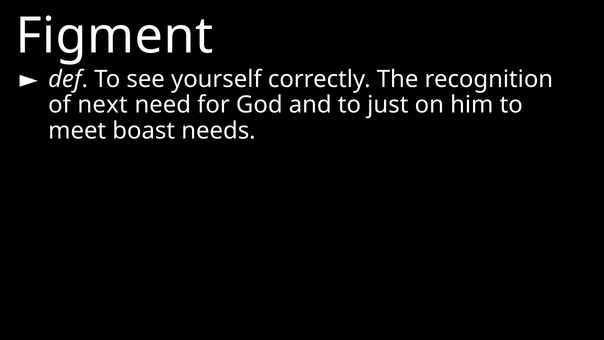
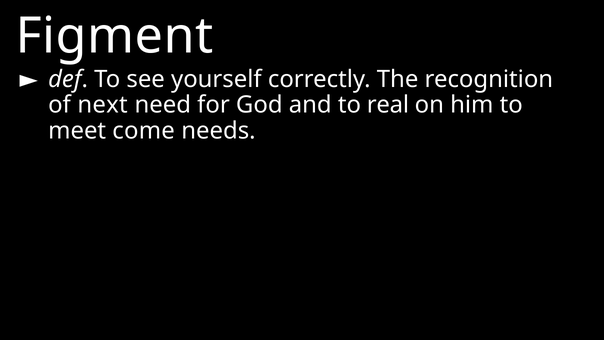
just: just -> real (388, 105)
boast: boast -> come (144, 131)
